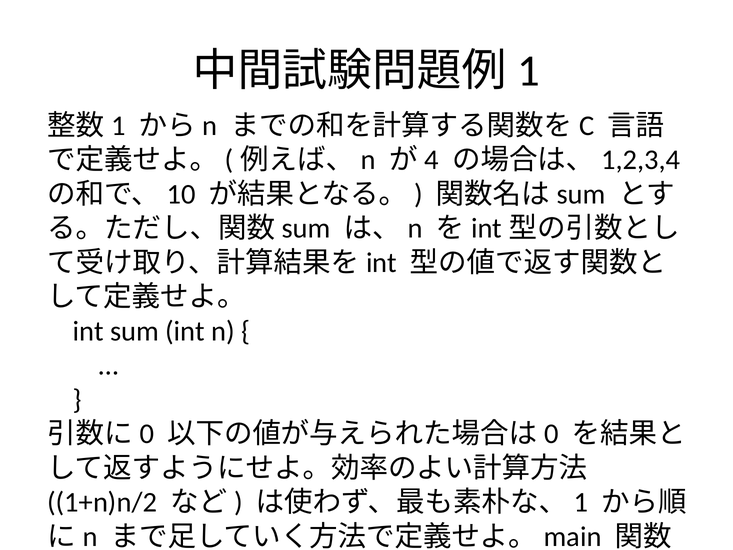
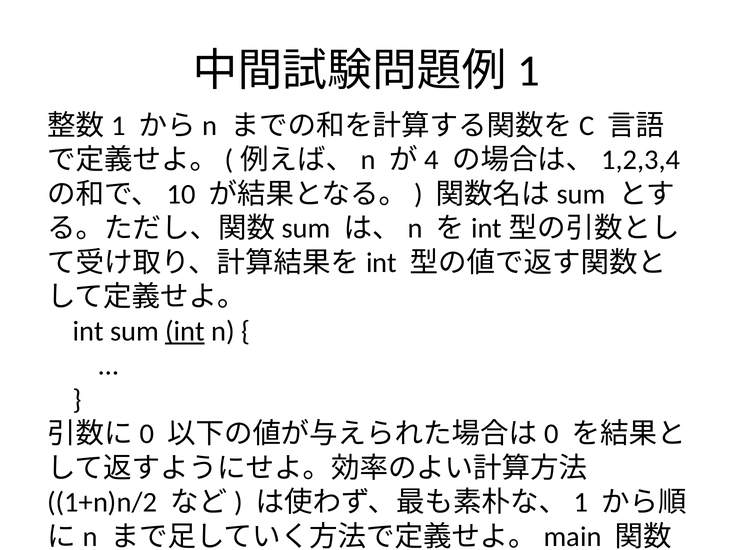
int underline: none -> present (185, 331)
